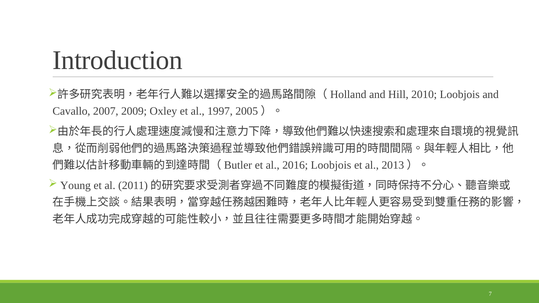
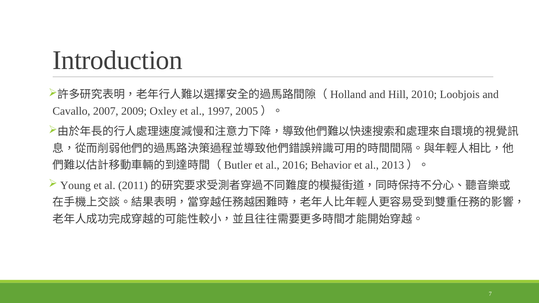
2016 Loobjois: Loobjois -> Behavior (331, 165)
